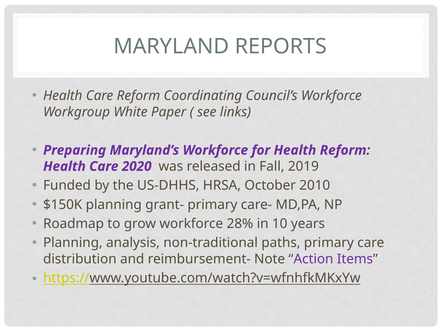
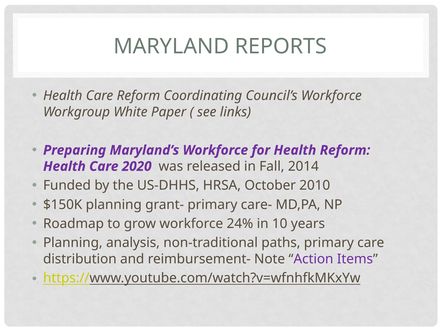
2019: 2019 -> 2014 (303, 167)
28%: 28% -> 24% (240, 224)
